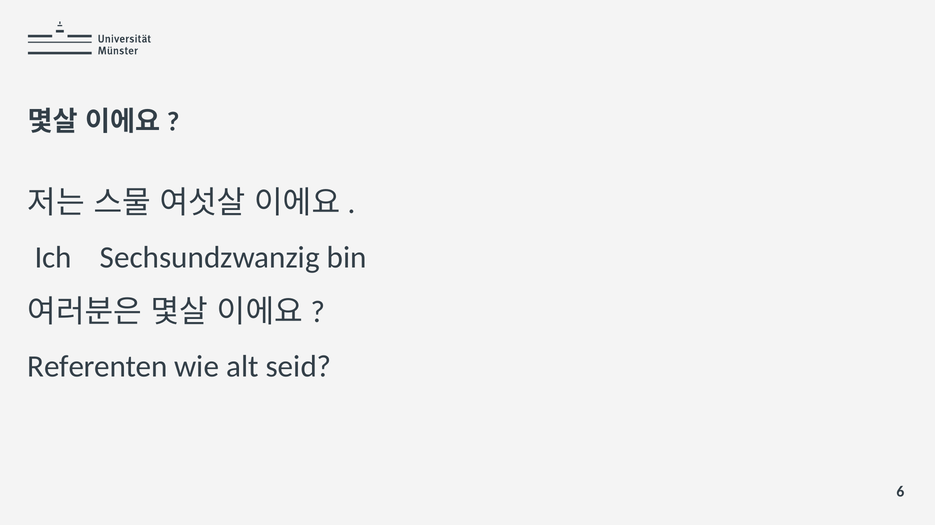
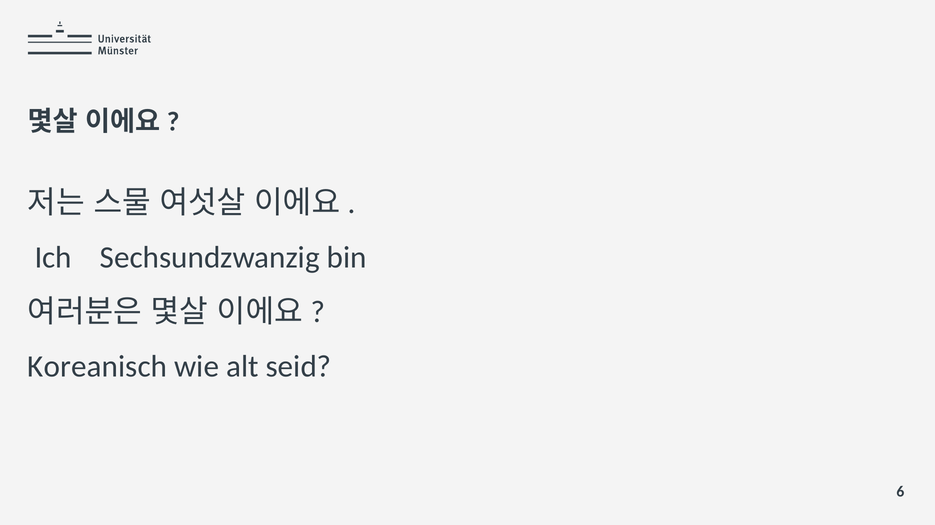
Referenten: Referenten -> Koreanisch (97, 367)
